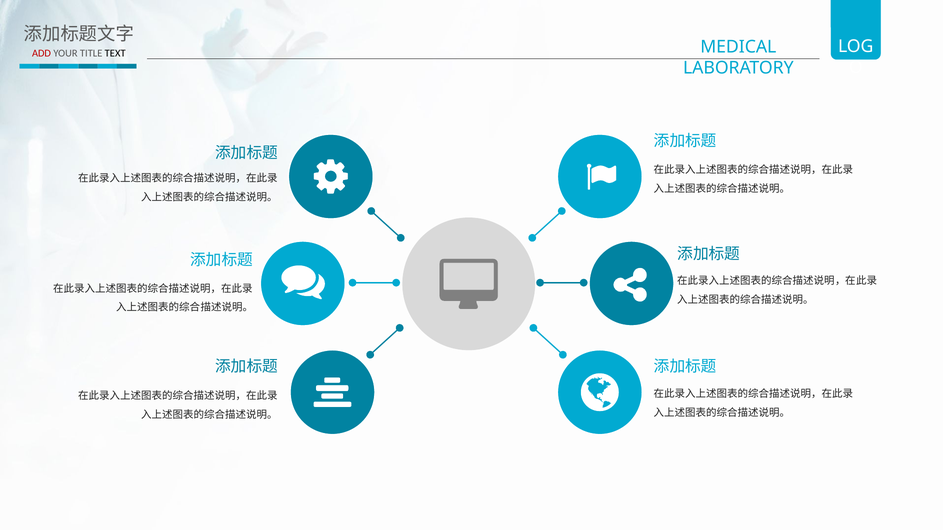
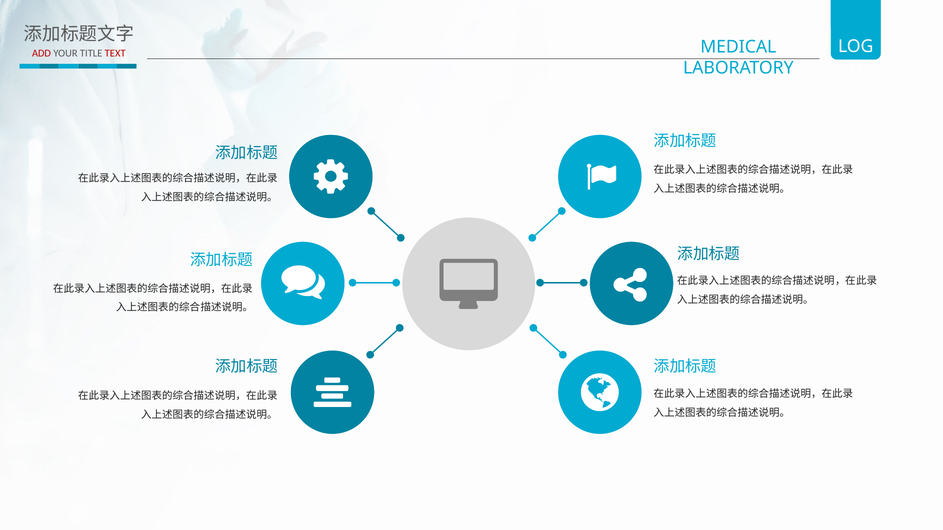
TEXT colour: black -> red (115, 53)
